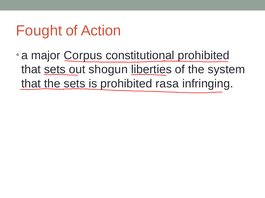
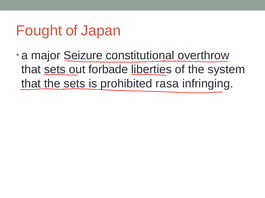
Action: Action -> Japan (101, 31)
Corpus: Corpus -> Seizure (83, 56)
constitutional prohibited: prohibited -> overthrow (204, 56)
shogun: shogun -> forbade (108, 70)
